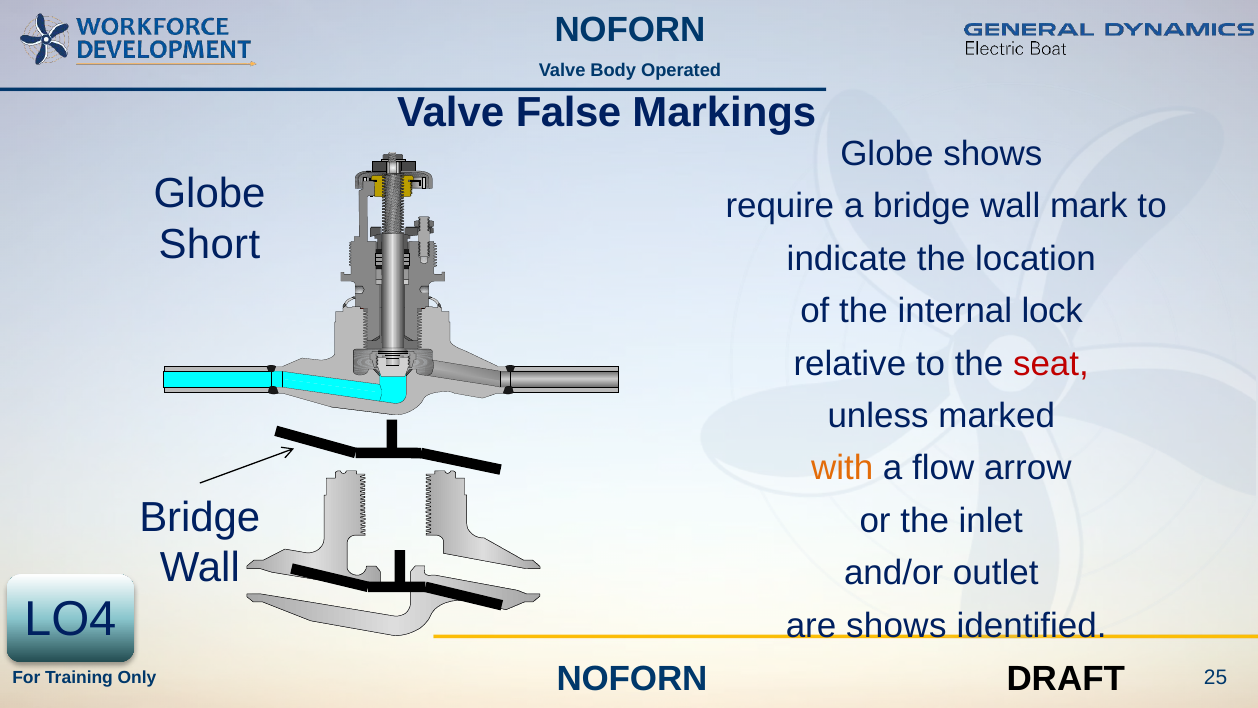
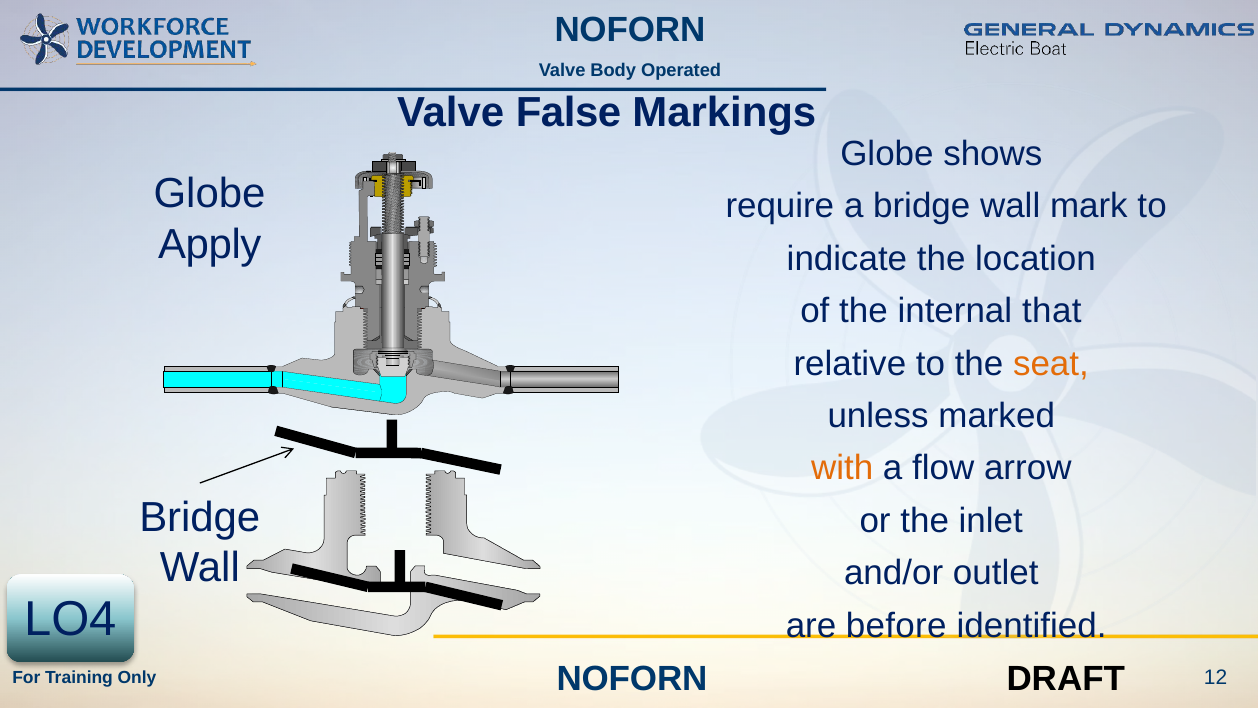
Short: Short -> Apply (210, 244)
lock: lock -> that (1052, 311)
seat colour: red -> orange (1051, 363)
are shows: shows -> before (896, 625)
25: 25 -> 12 (1216, 677)
